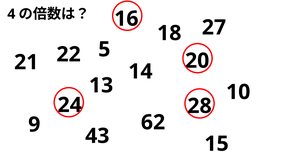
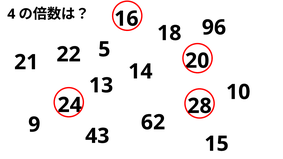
27: 27 -> 96 (214, 27)
